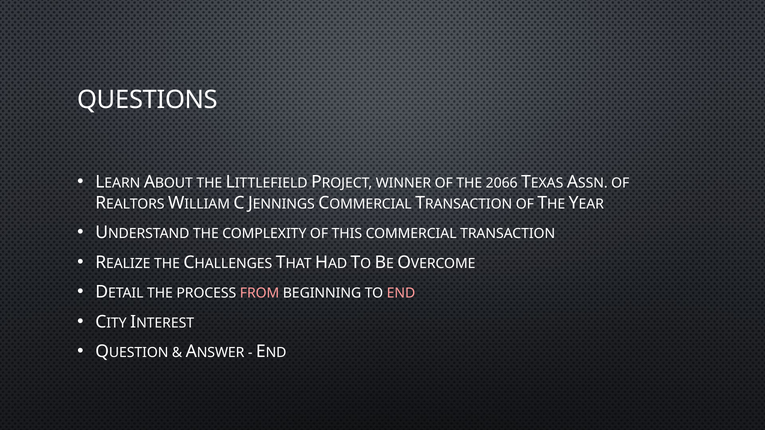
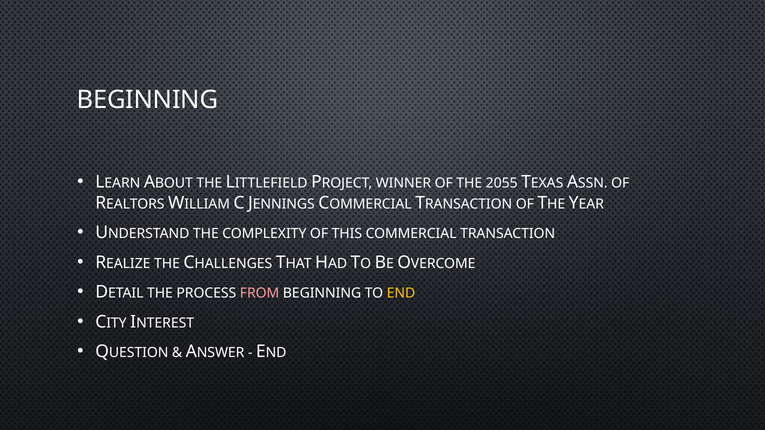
QUESTIONS: QUESTIONS -> BEGINNING (147, 100)
2066: 2066 -> 2055 (502, 183)
END colour: pink -> yellow (401, 294)
